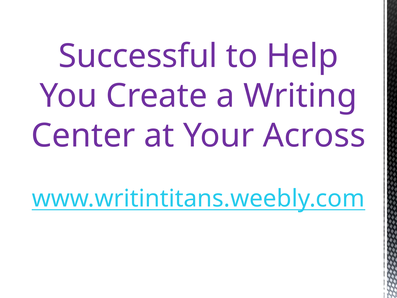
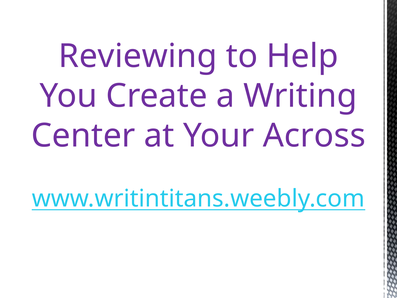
Successful: Successful -> Reviewing (138, 56)
